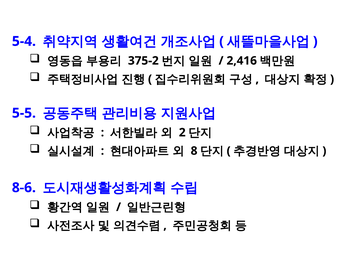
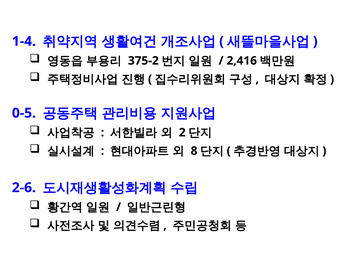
5-4: 5-4 -> 1-4 (24, 41)
5-5: 5-5 -> 0-5 (24, 113)
8-6: 8-6 -> 2-6 (24, 188)
